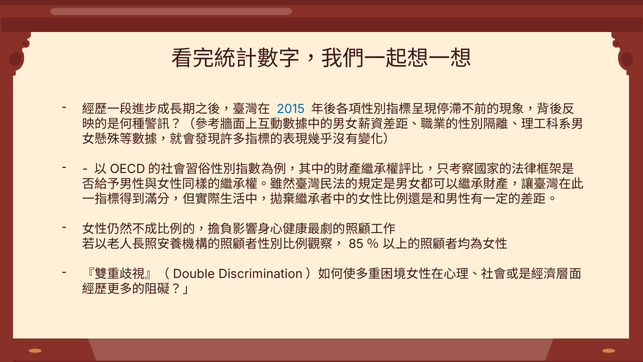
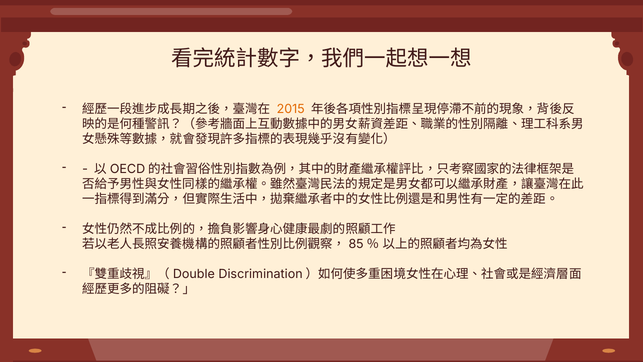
2015 colour: blue -> orange (291, 109)
